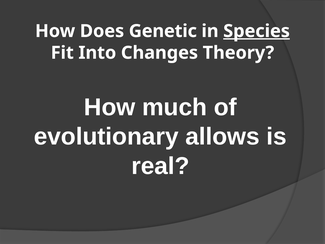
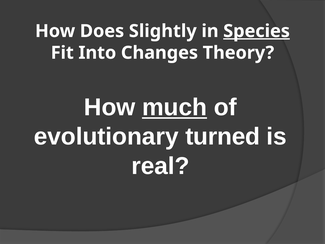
Genetic: Genetic -> Slightly (163, 31)
much underline: none -> present (175, 107)
allows: allows -> turned (223, 137)
